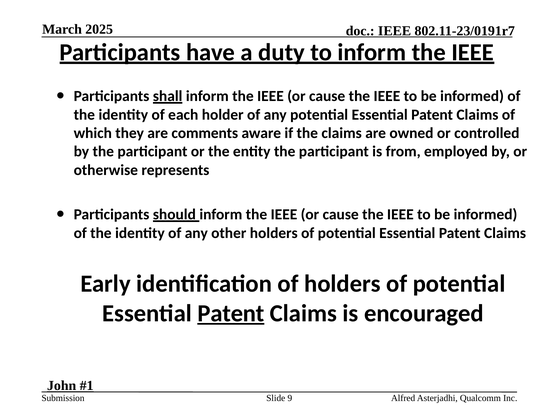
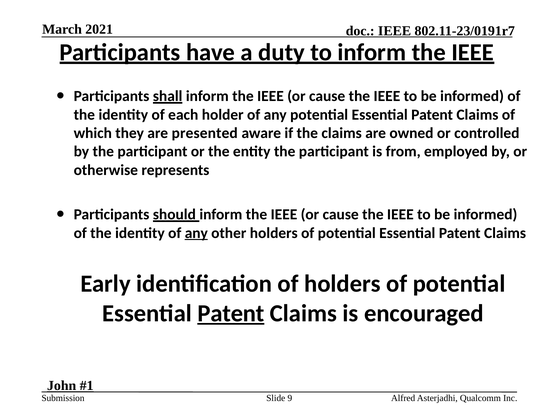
2025: 2025 -> 2021 (99, 29)
comments: comments -> presented (205, 133)
any underline: none -> present (196, 233)
